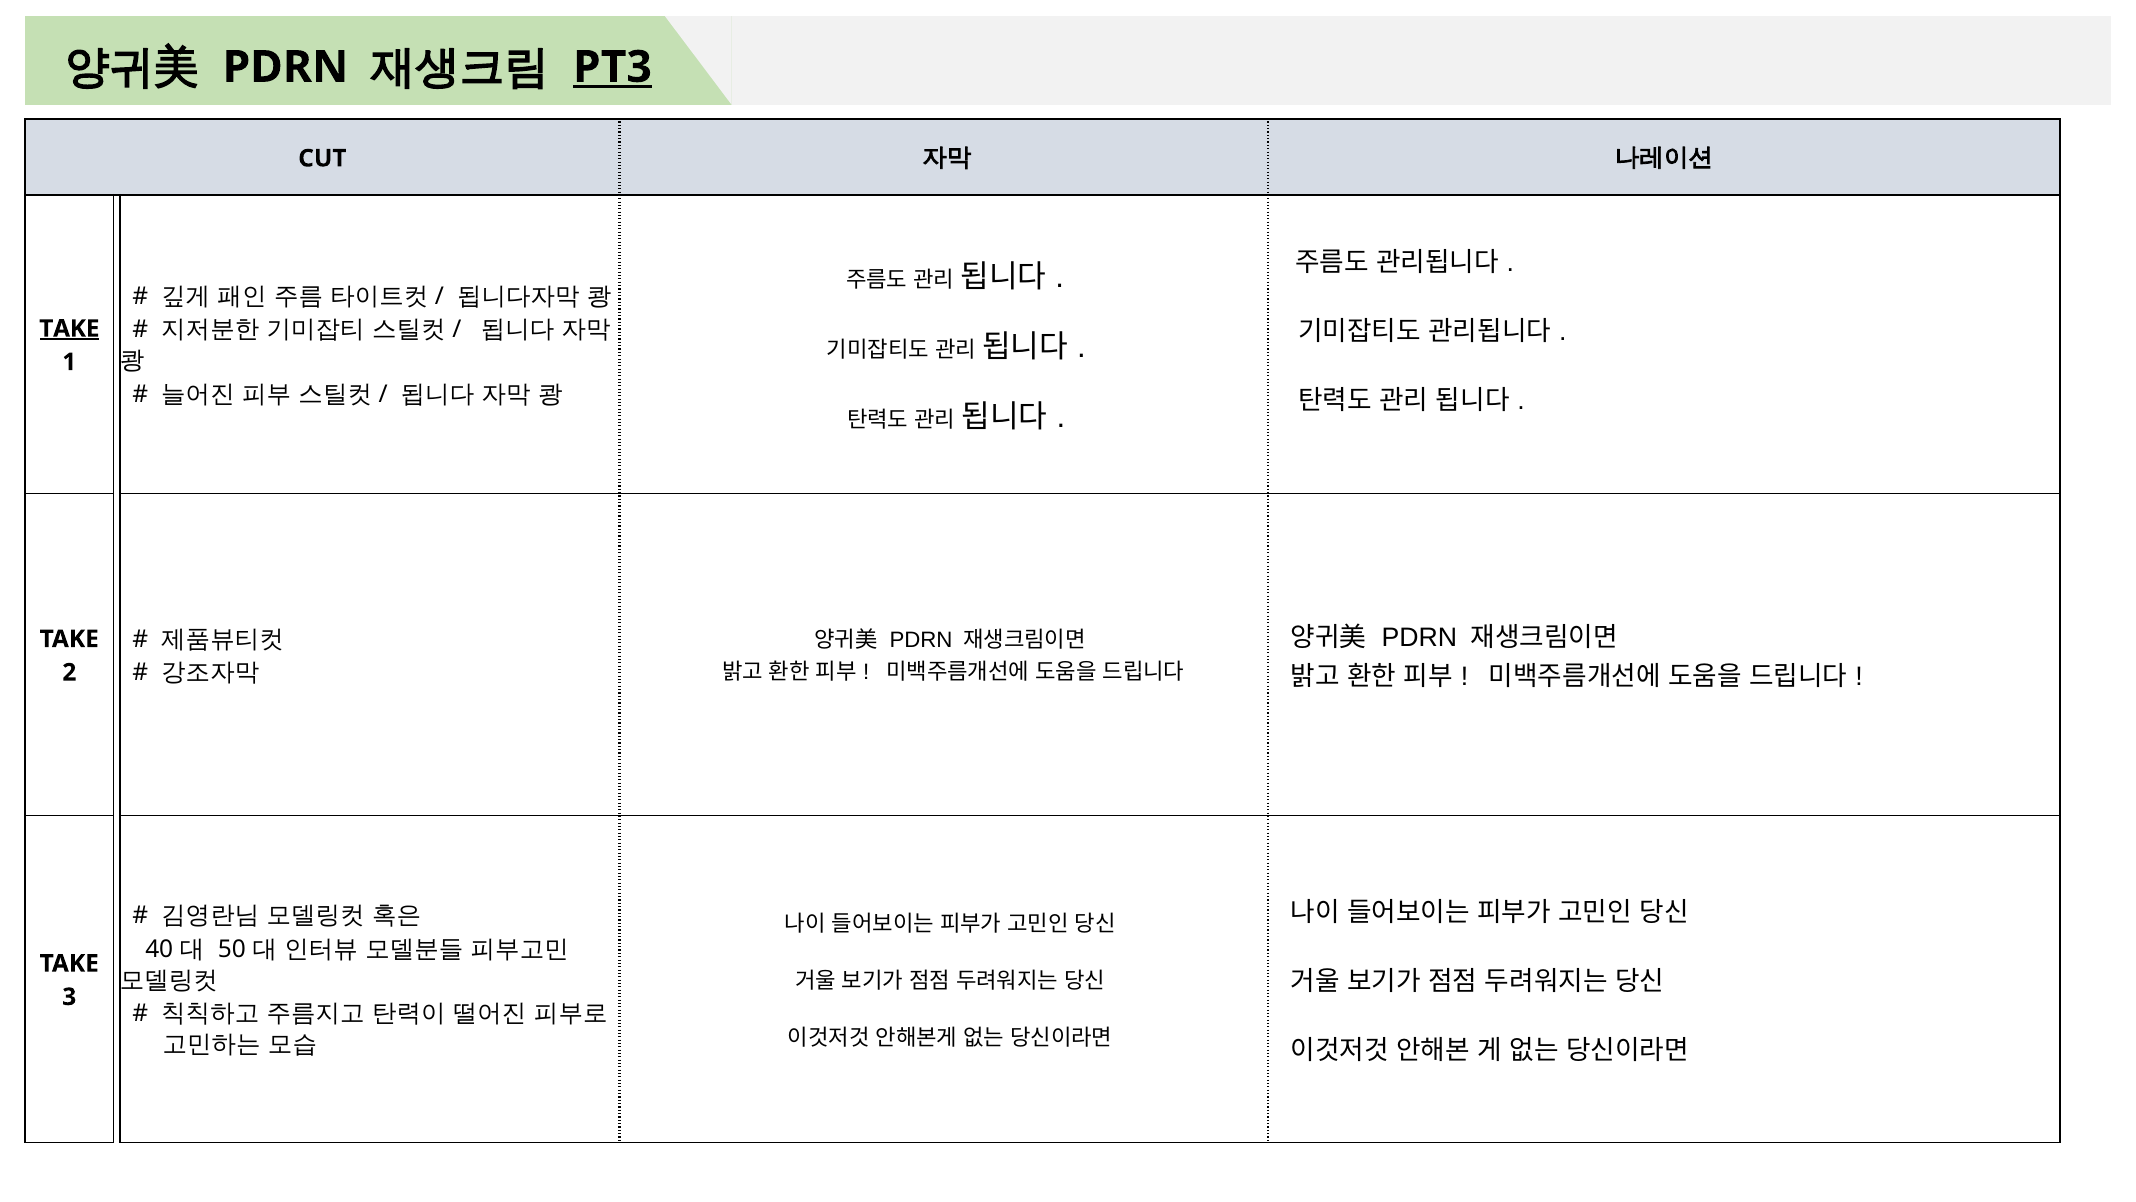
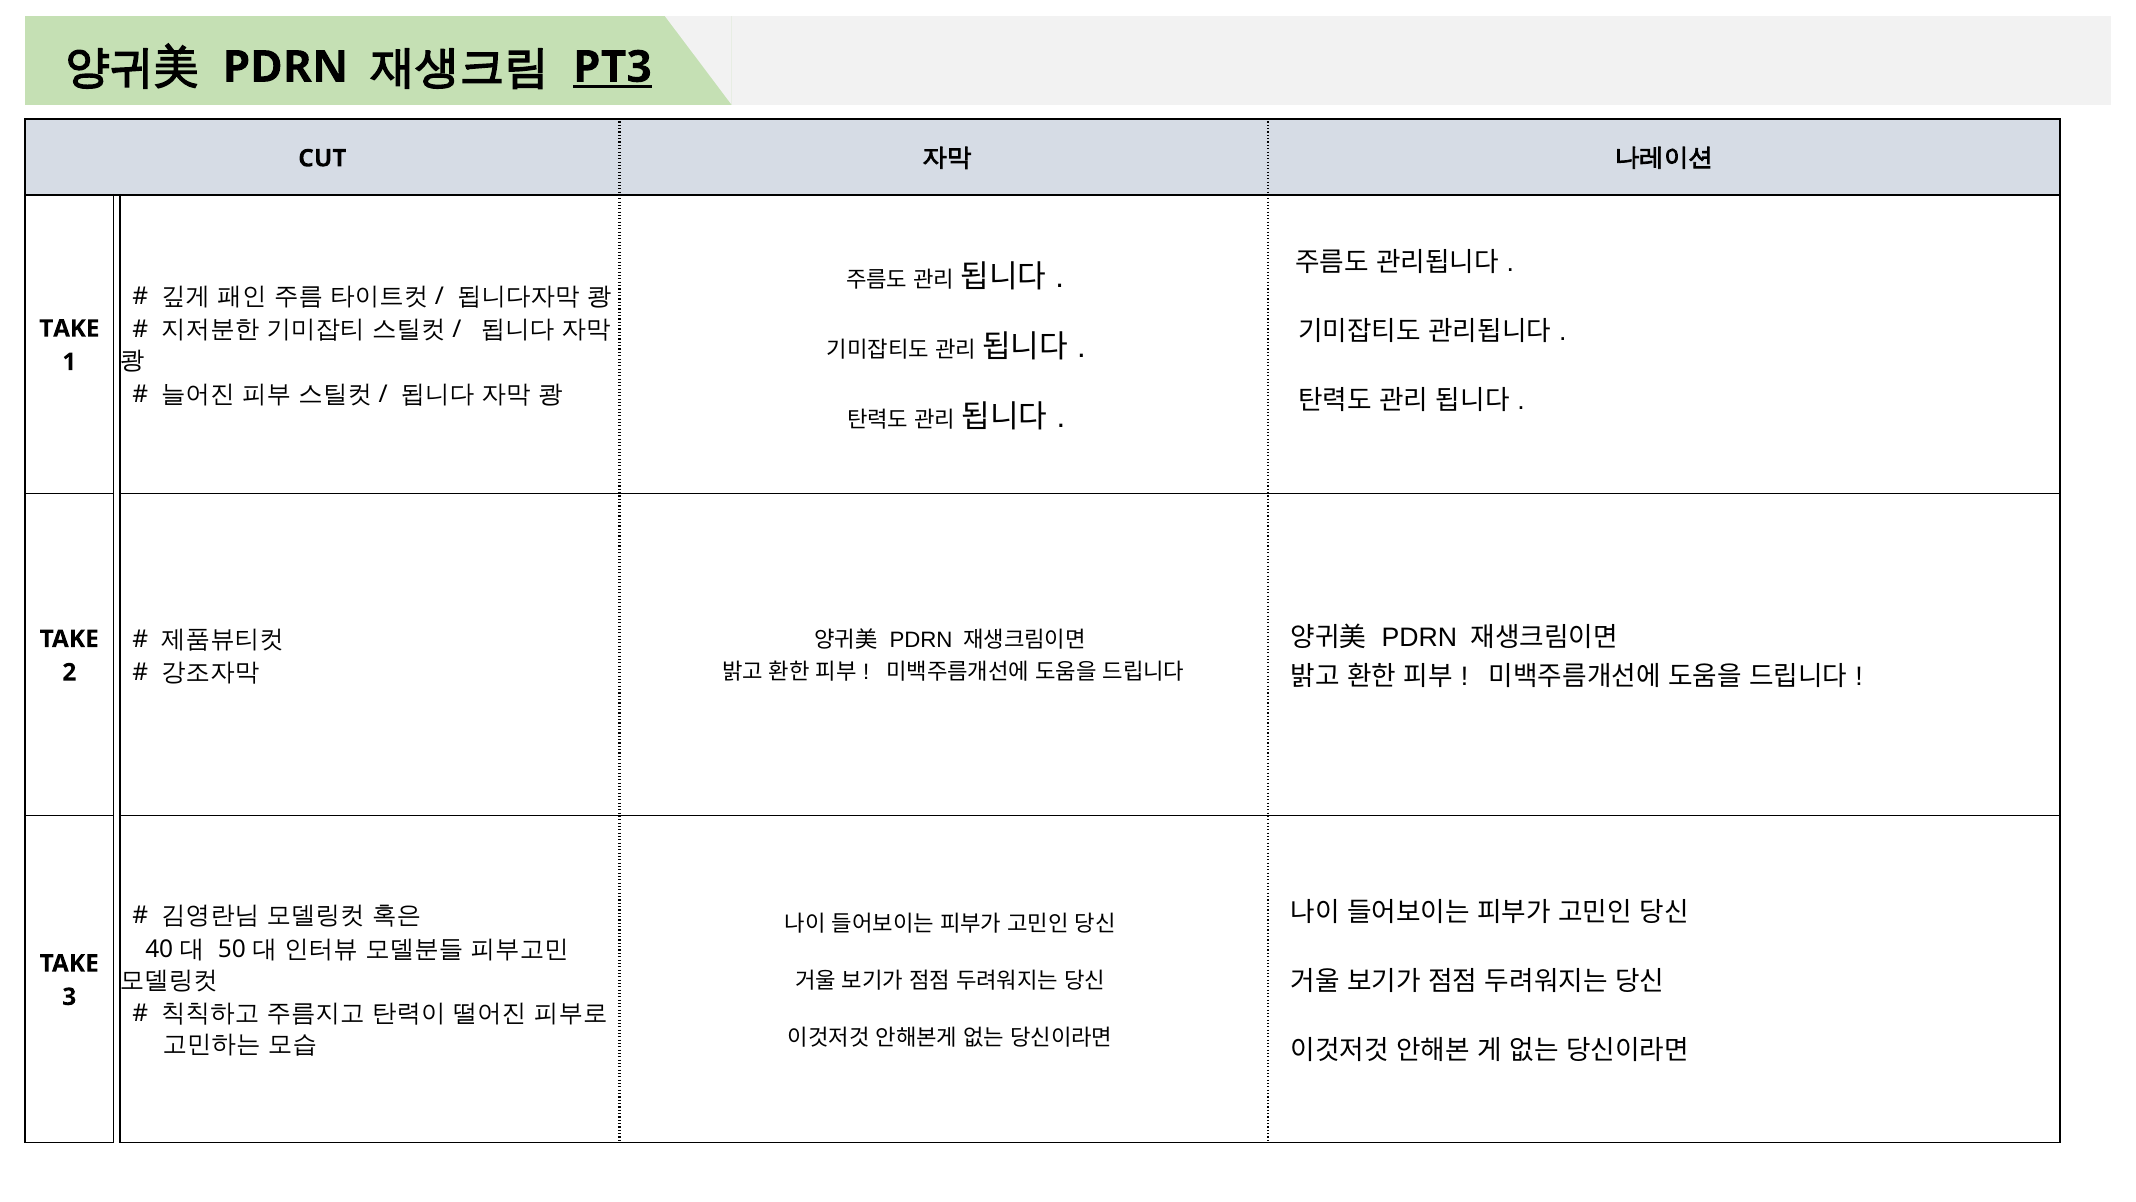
TAKE underline: present -> none (69, 329)
